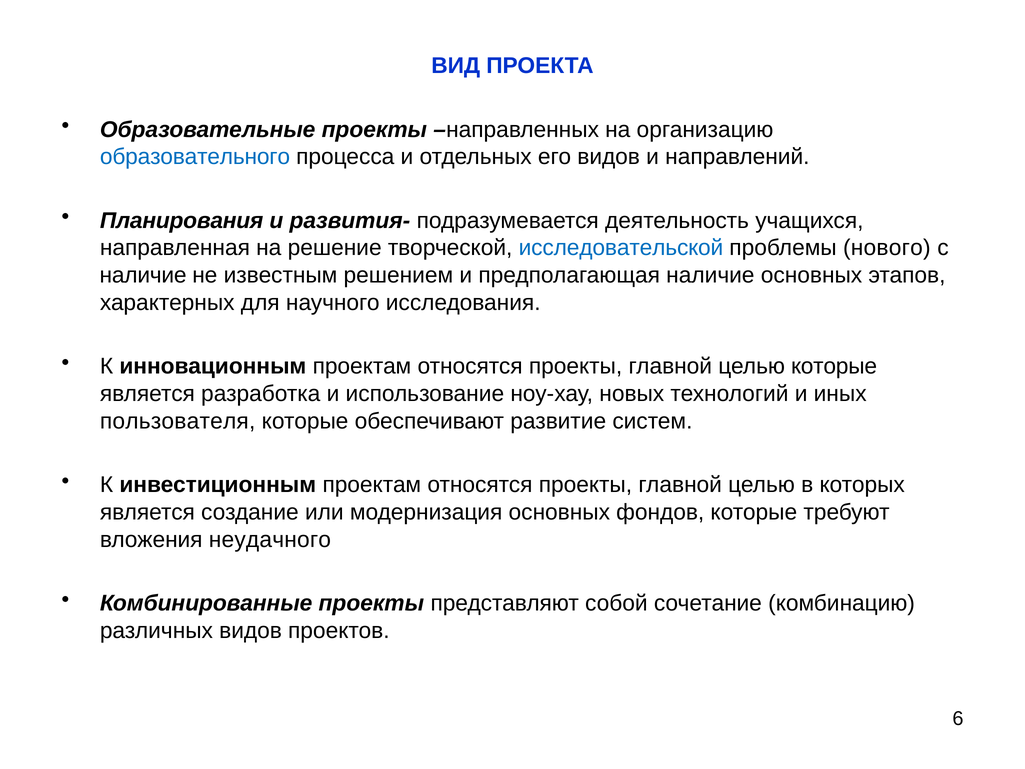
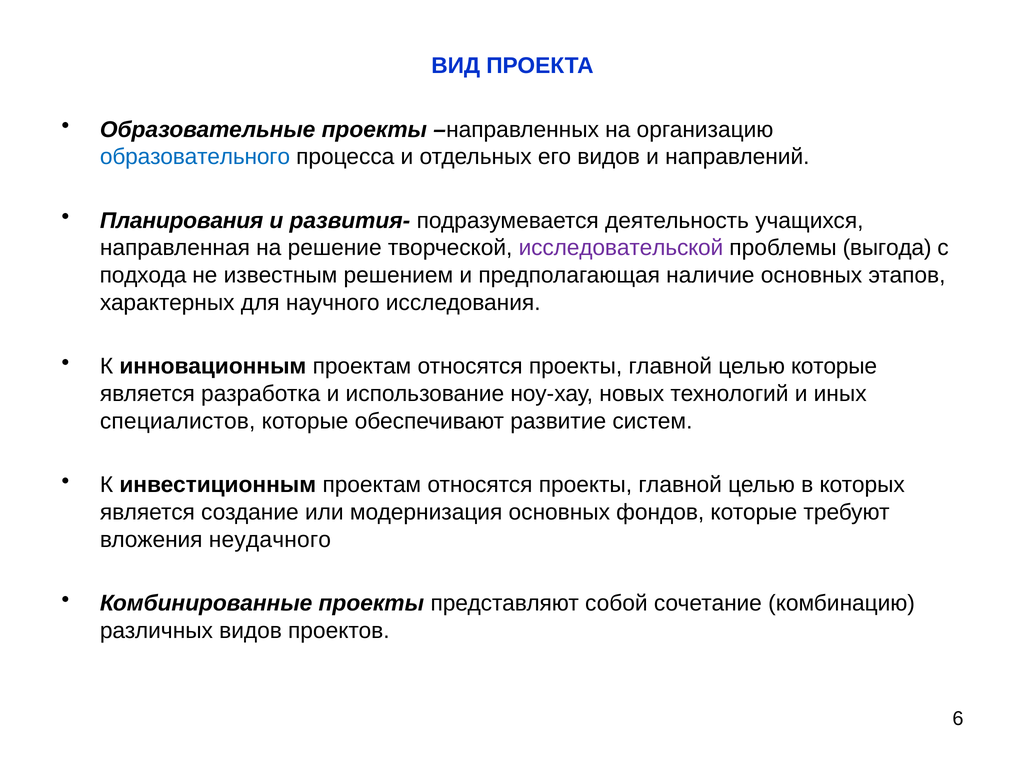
исследовательской colour: blue -> purple (621, 248)
нового: нового -> выгода (887, 248)
наличие: наличие -> подхода (143, 275)
пользователя: пользователя -> специалистов (178, 421)
